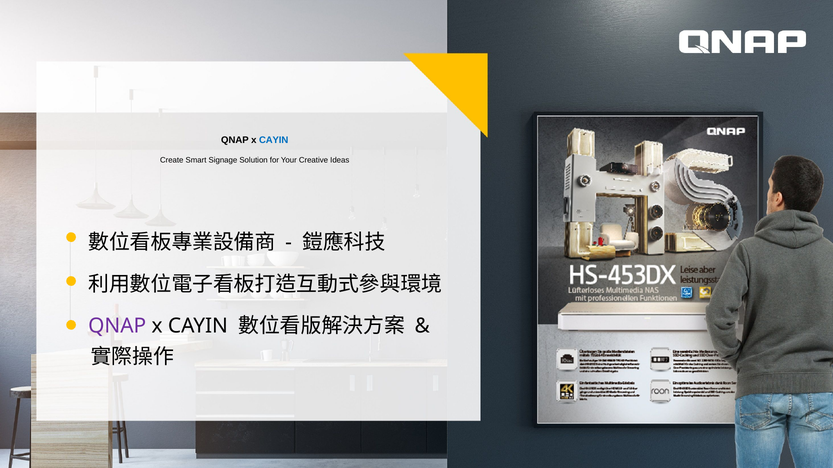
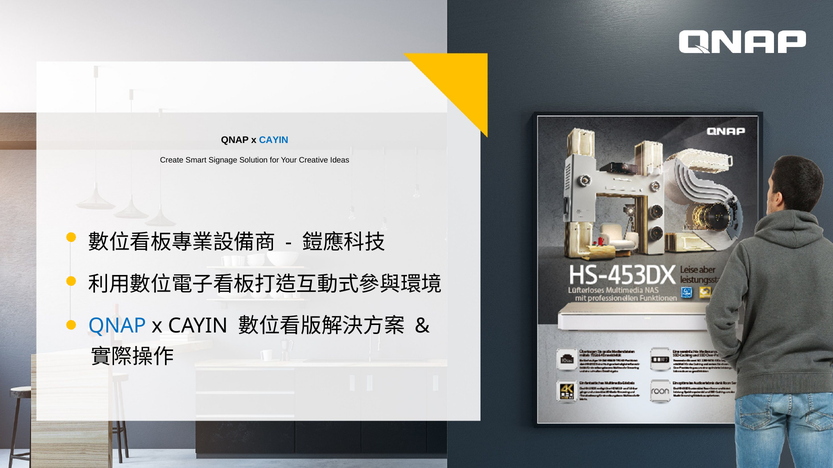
QNAP colour: purple -> blue (117, 326)
